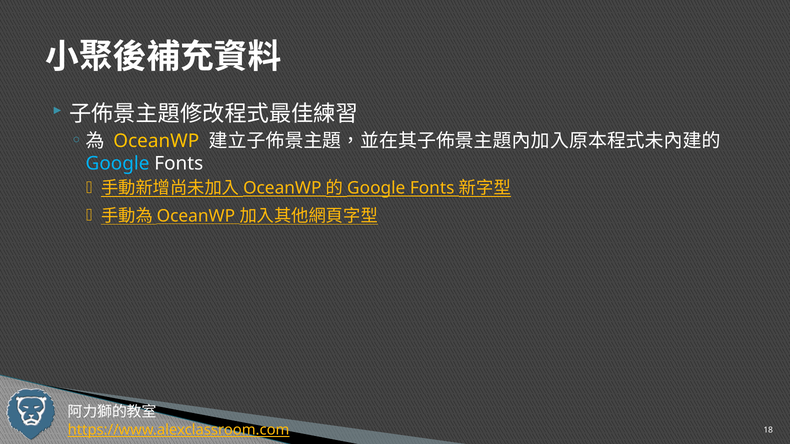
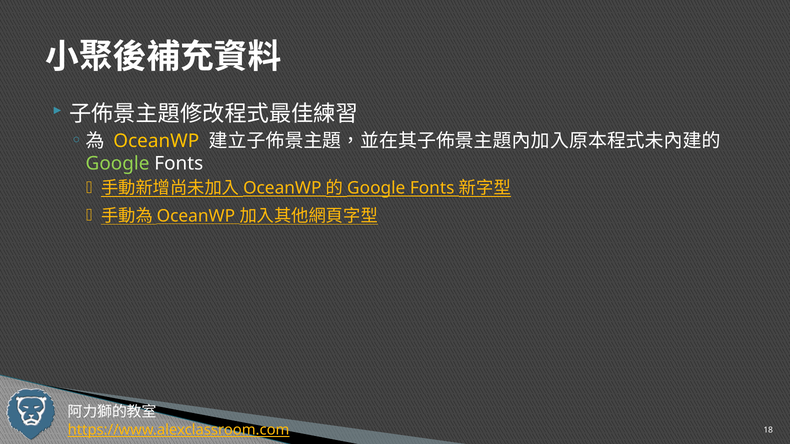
Google colour: light blue -> light green (118, 164)
